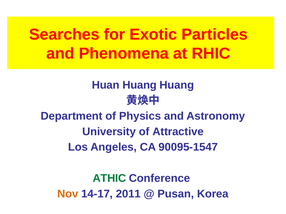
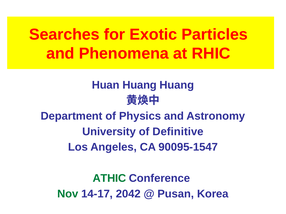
Attractive: Attractive -> Definitive (178, 132)
Nov colour: orange -> green (68, 194)
2011: 2011 -> 2042 (128, 194)
